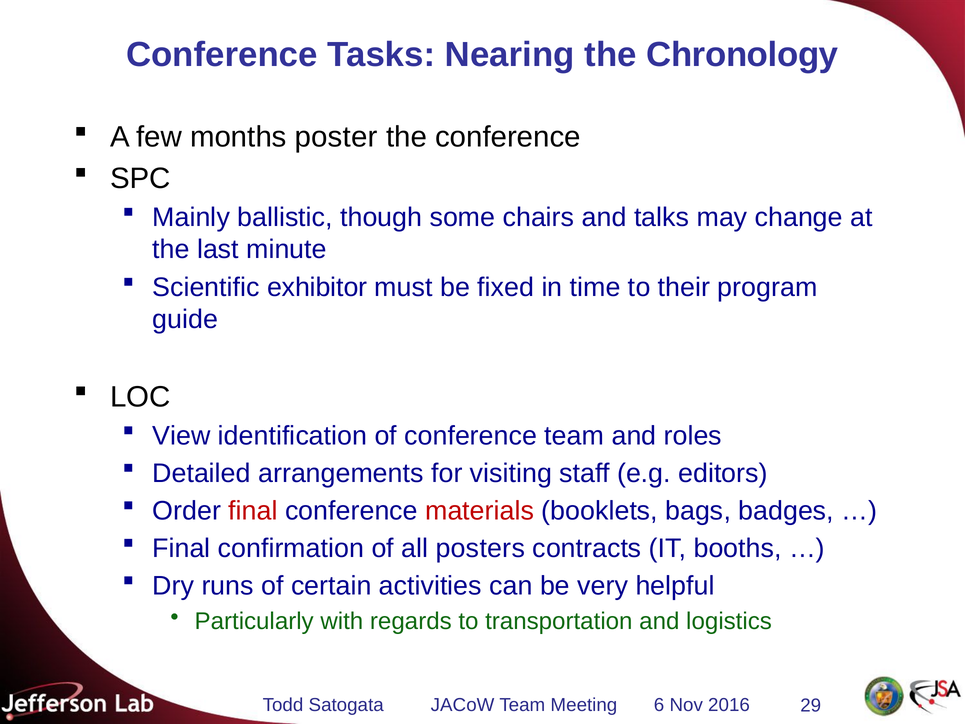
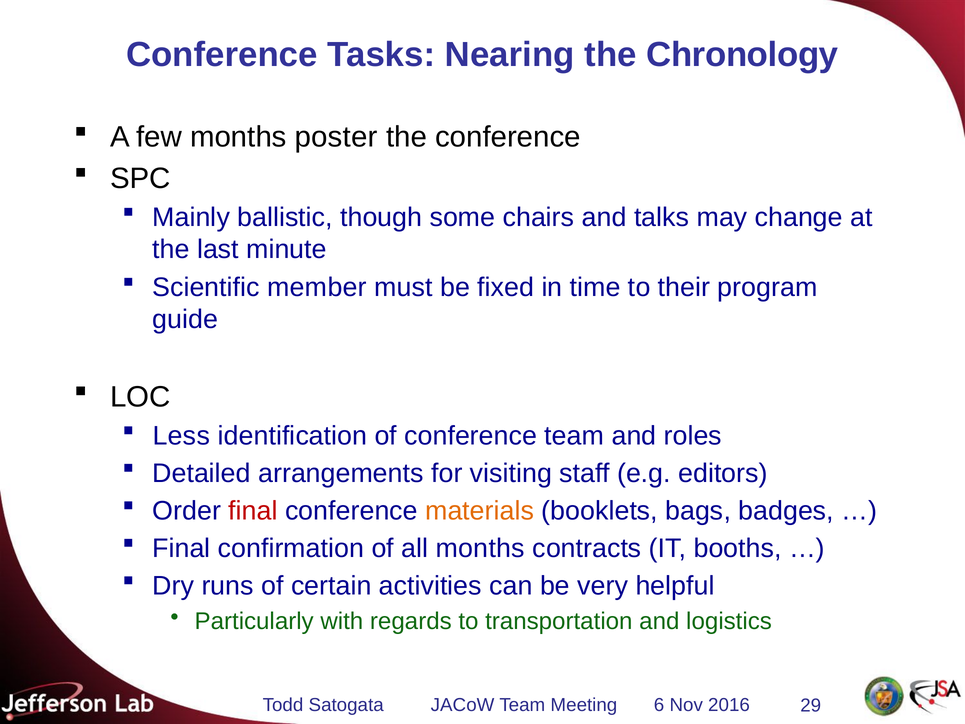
exhibitor: exhibitor -> member (317, 287)
View: View -> Less (181, 436)
materials colour: red -> orange (480, 511)
all posters: posters -> months (480, 548)
